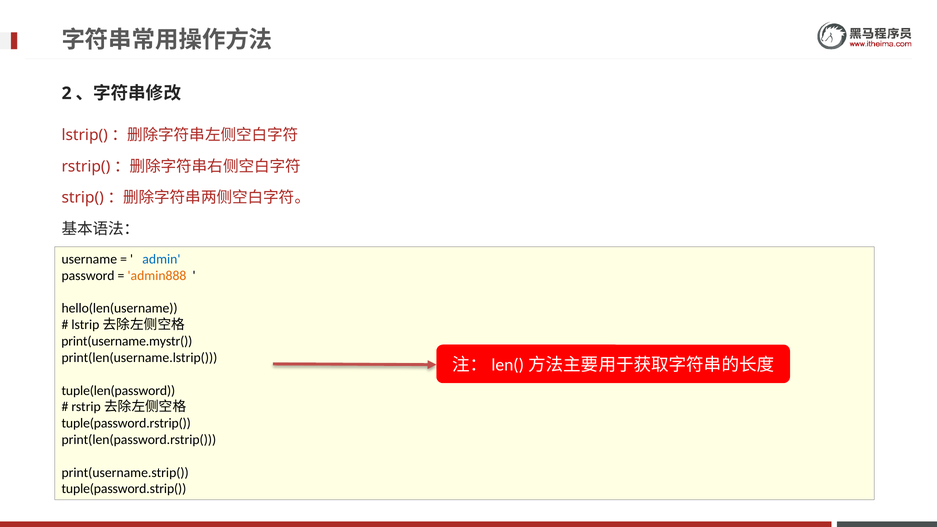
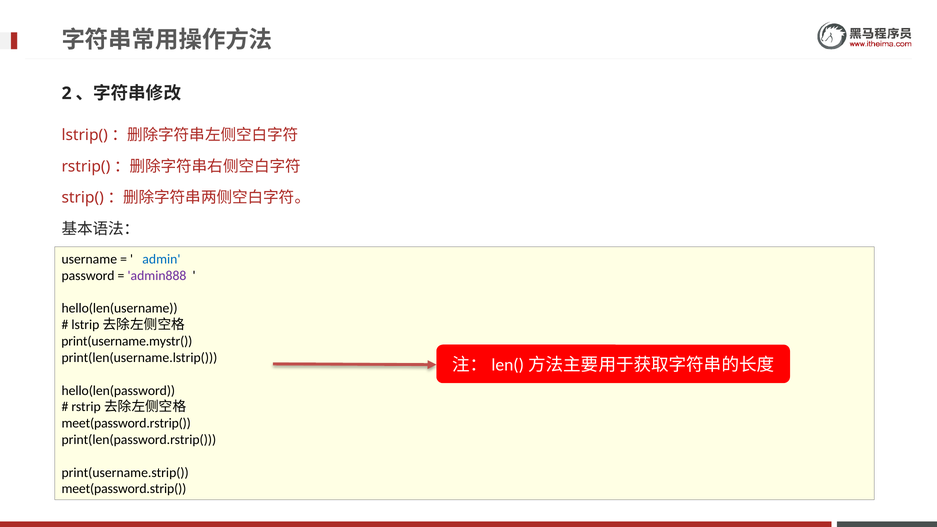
admin888 colour: orange -> purple (157, 276)
tuple(len(password: tuple(len(password -> hello(len(password (118, 391)
tuple(password.rstrip(: tuple(password.rstrip( -> meet(password.rstrip( (126, 423)
tuple(password.strip(: tuple(password.strip( -> meet(password.strip( (124, 489)
